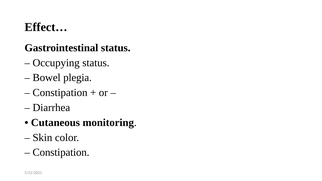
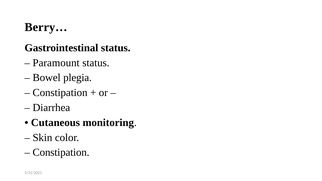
Effect…: Effect… -> Berry… (46, 27)
Occupying: Occupying -> Paramount (56, 63)
